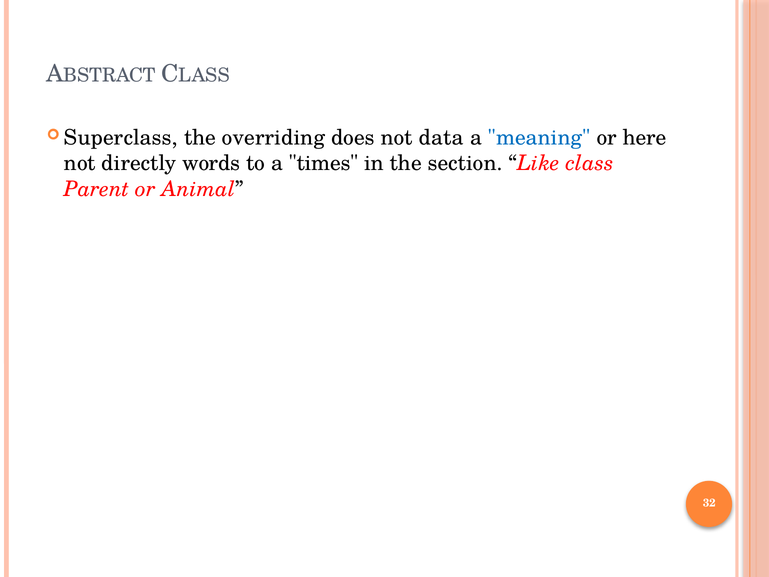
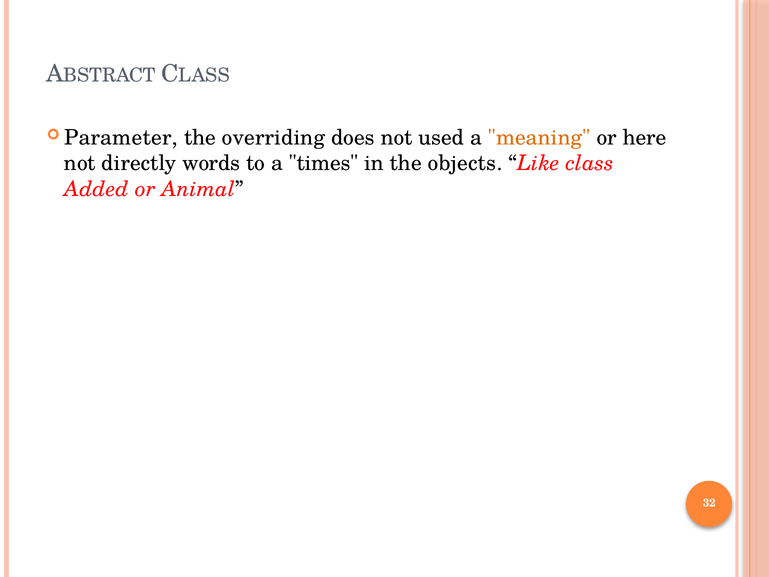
Superclass: Superclass -> Parameter (121, 138)
data: data -> used (441, 138)
meaning colour: blue -> orange (539, 138)
section: section -> objects (465, 163)
Parent: Parent -> Added (97, 189)
